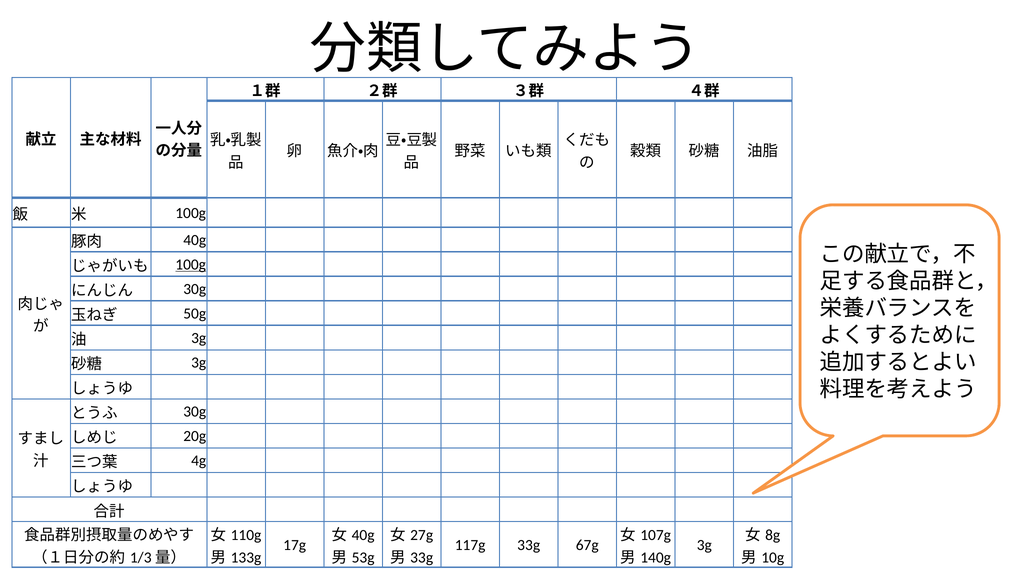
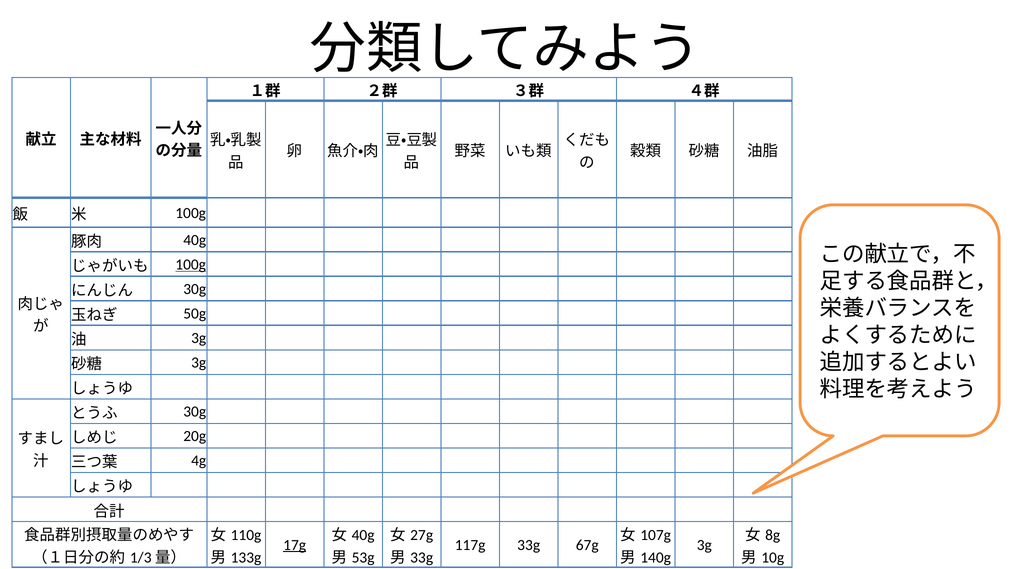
17g underline: none -> present (295, 545)
